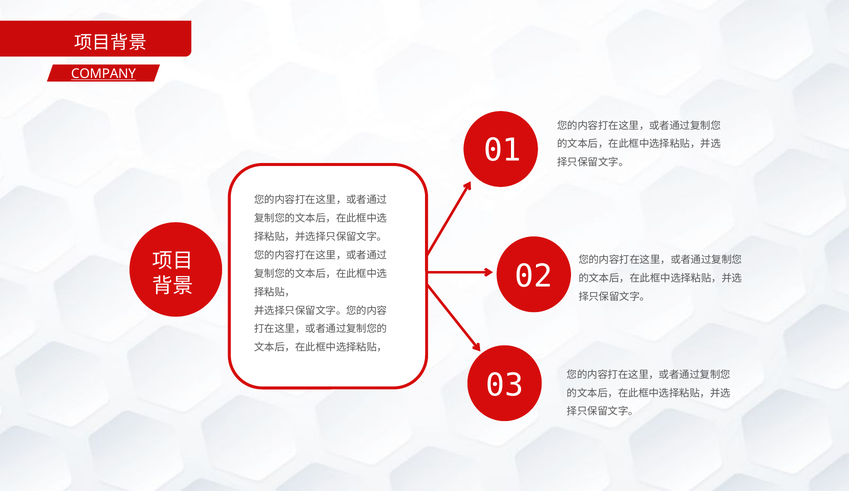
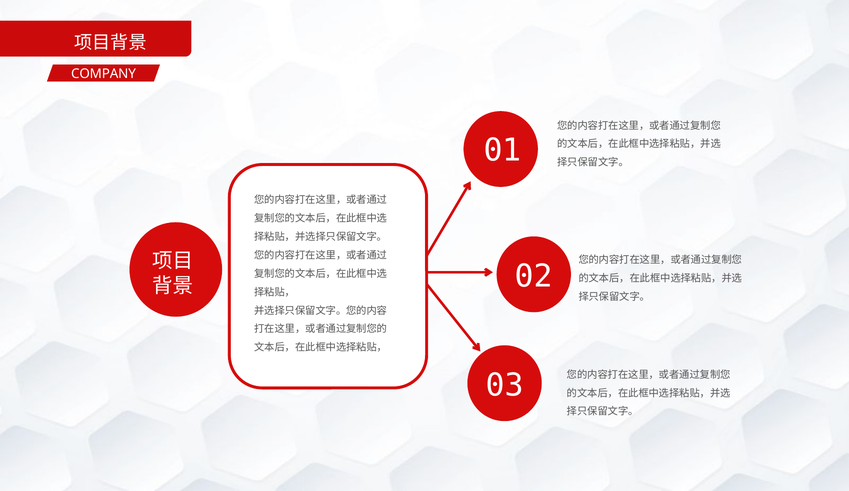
COMPANY underline: present -> none (103, 74)
